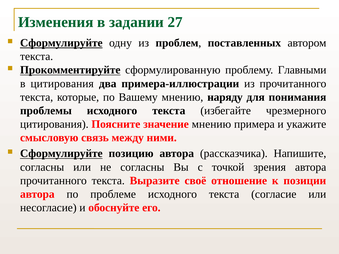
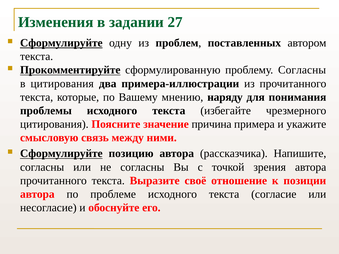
проблему Главными: Главными -> Согласны (302, 70)
значение мнению: мнению -> причина (212, 124)
